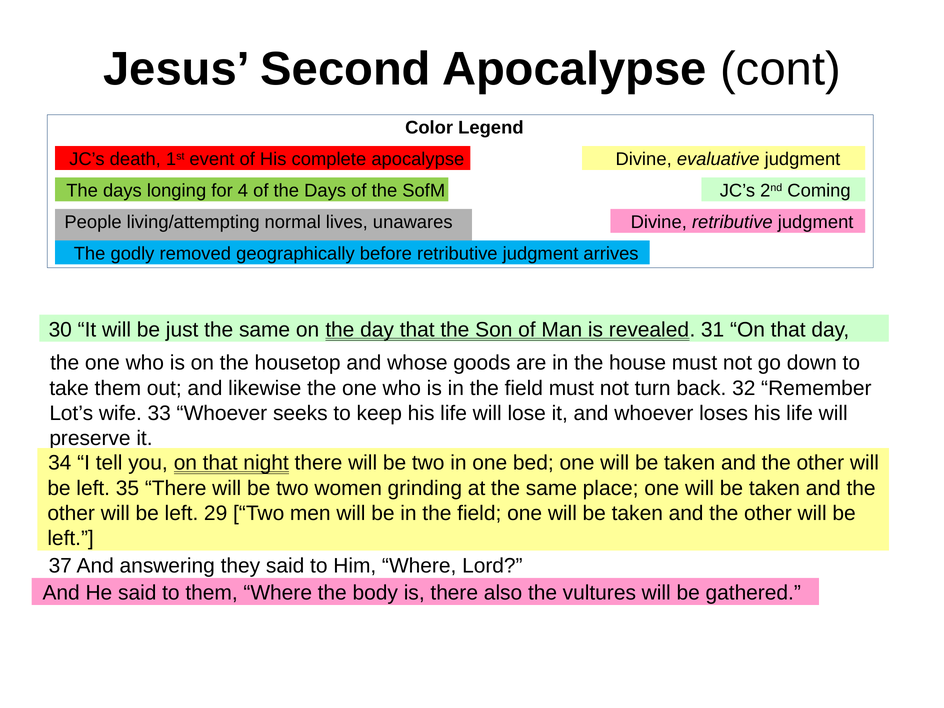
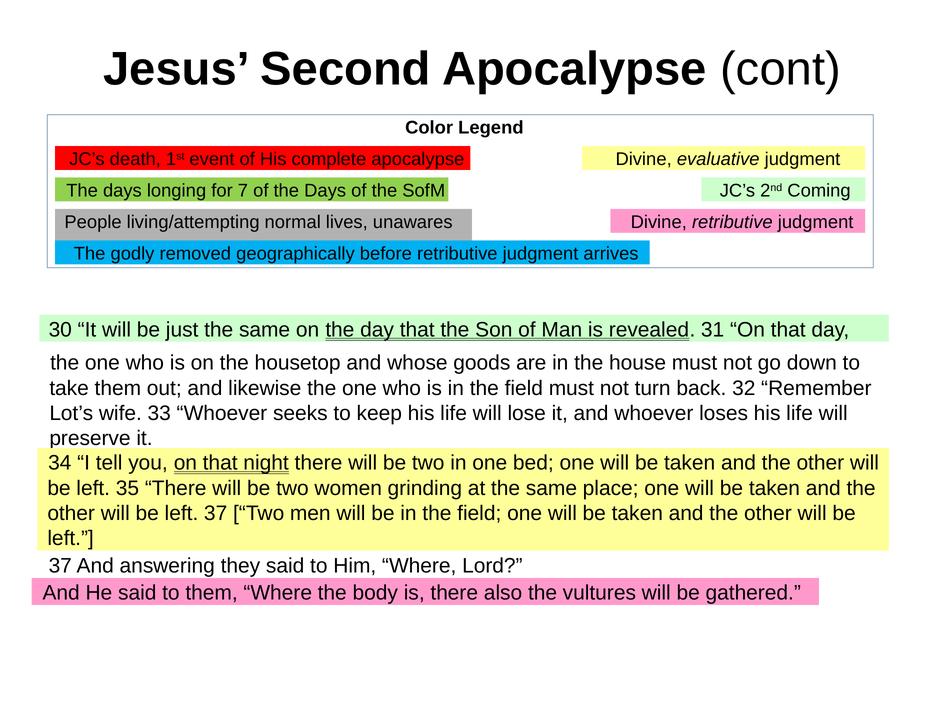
4: 4 -> 7 (243, 191)
left 29: 29 -> 37 (216, 513)
